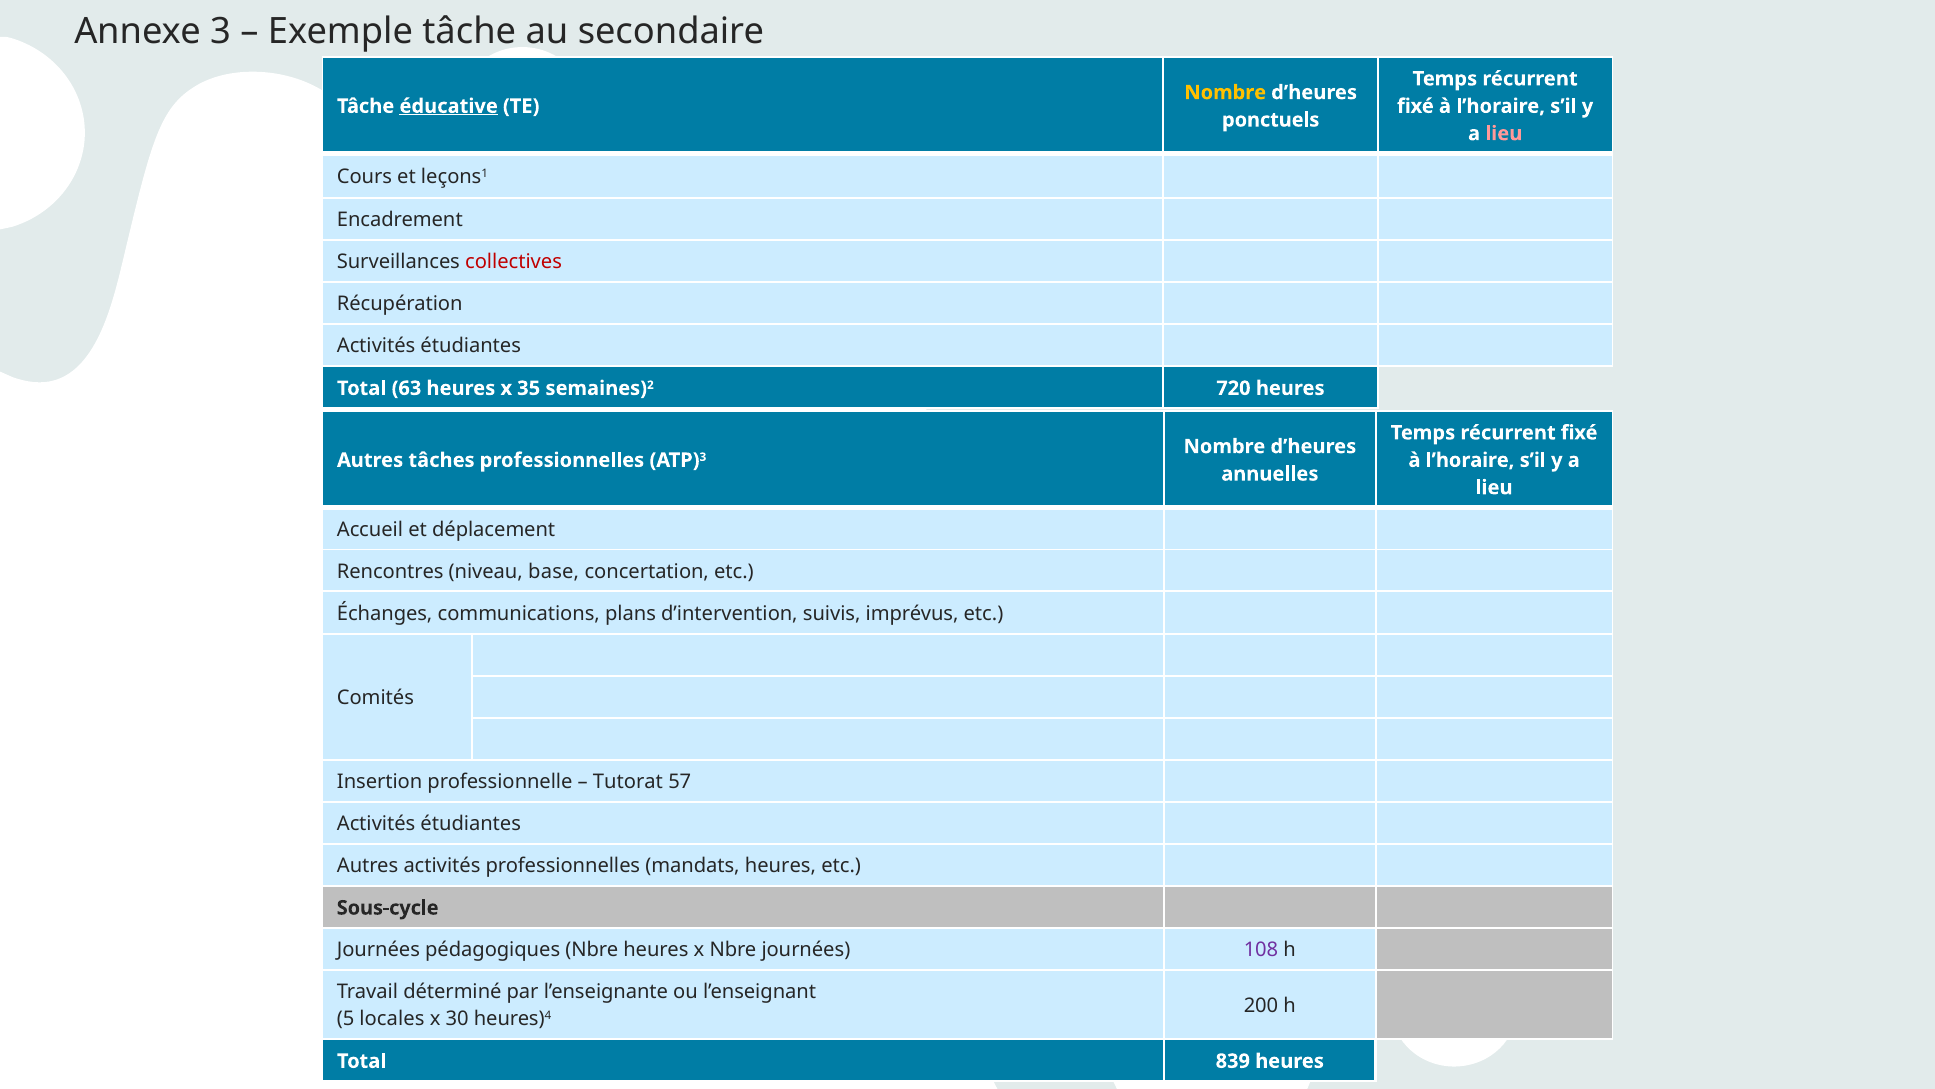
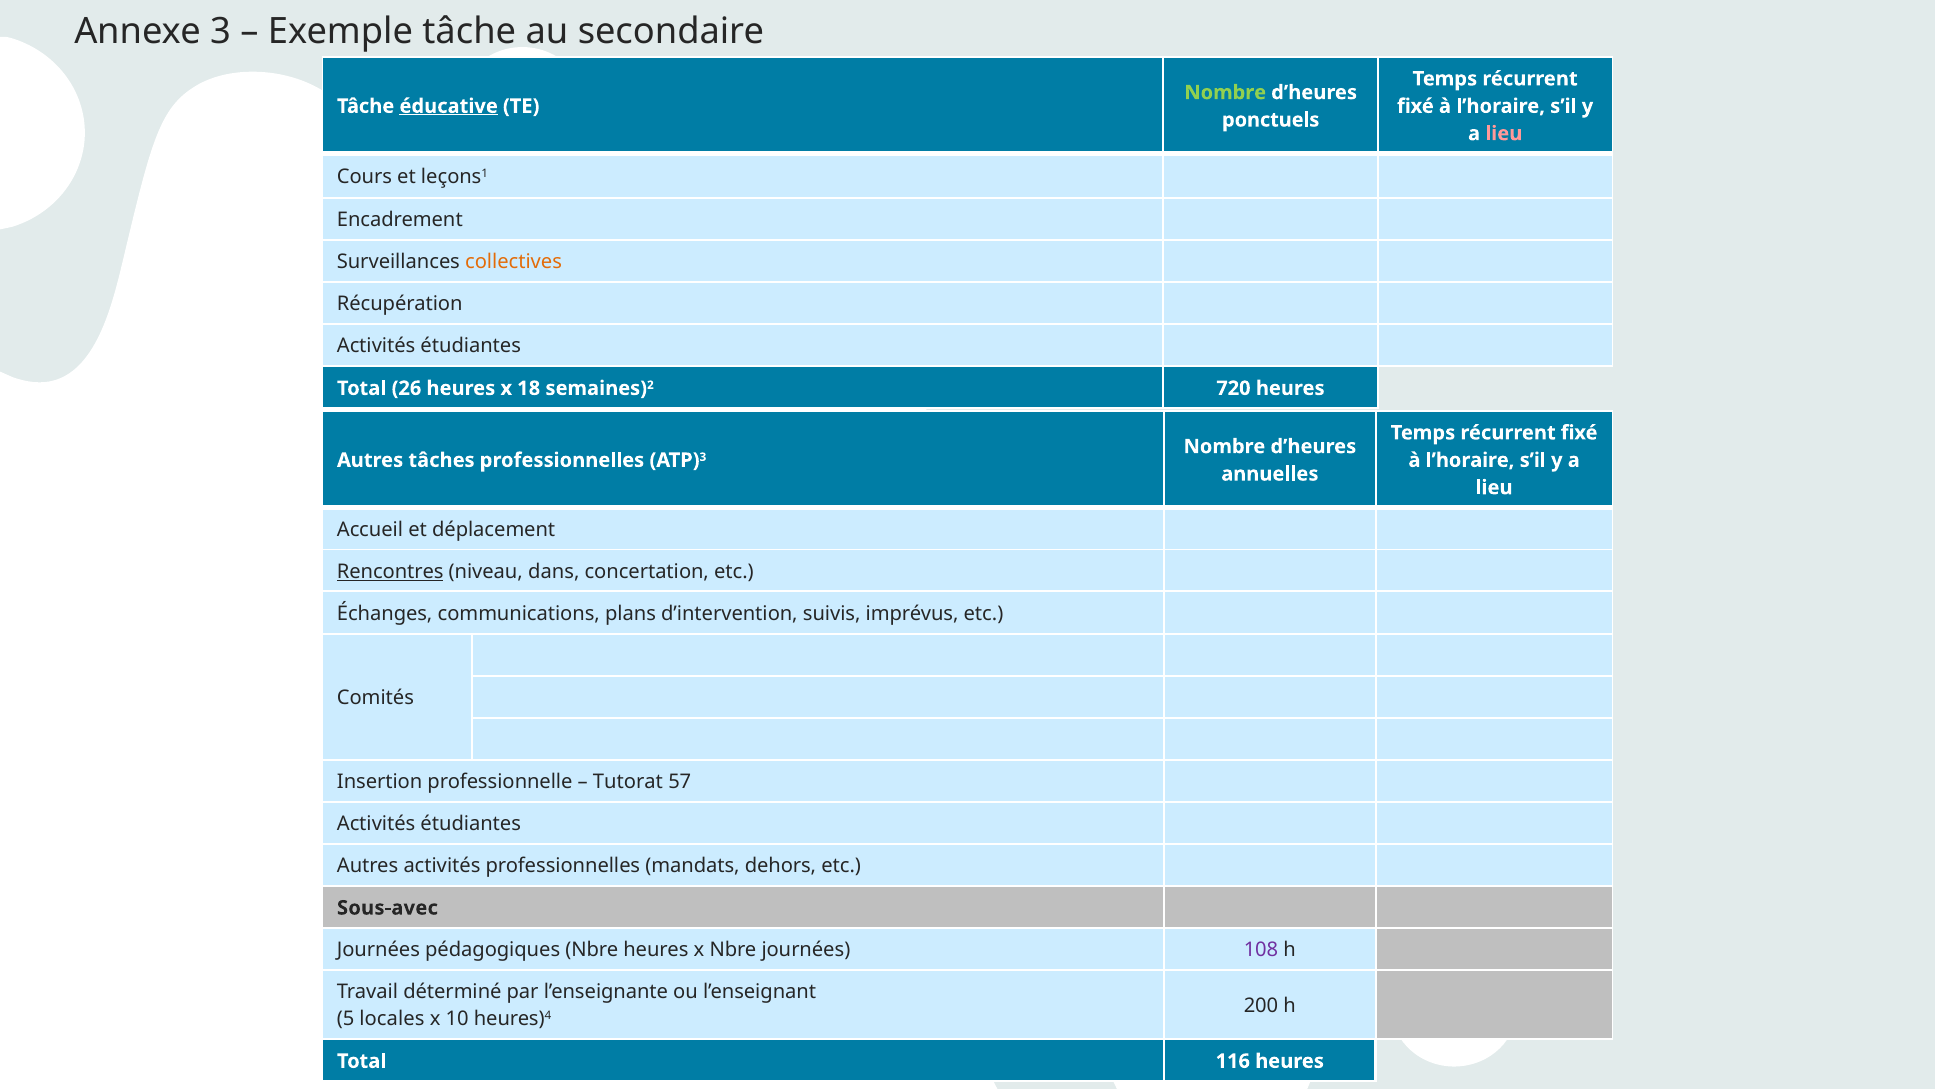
Nombre colour: yellow -> light green (1225, 92)
collectives colour: red -> orange (514, 262)
63: 63 -> 26 (407, 388)
35: 35 -> 18 (529, 388)
Rencontres underline: none -> present (390, 571)
base: base -> dans (554, 571)
mandats heures: heures -> dehors (780, 866)
Sous-cycle: Sous-cycle -> Sous-avec (387, 907)
30: 30 -> 10 (457, 1019)
839: 839 -> 116 (1233, 1061)
